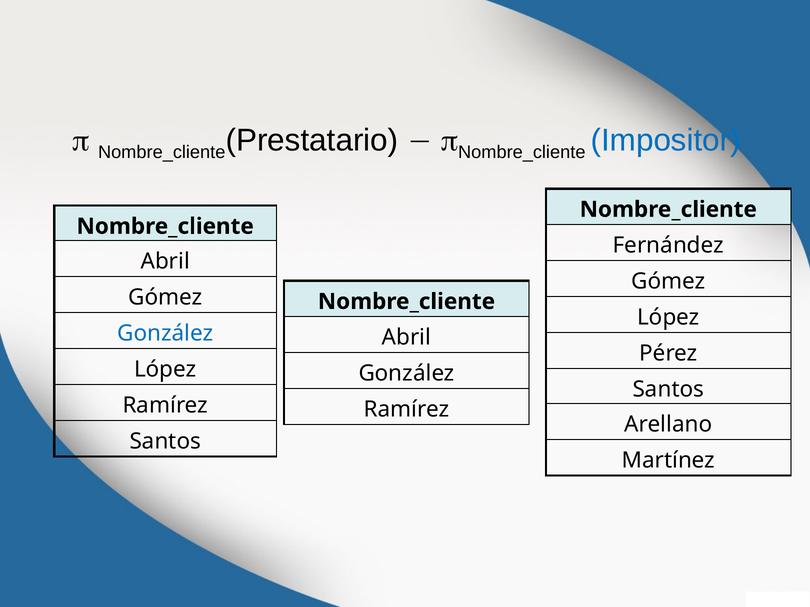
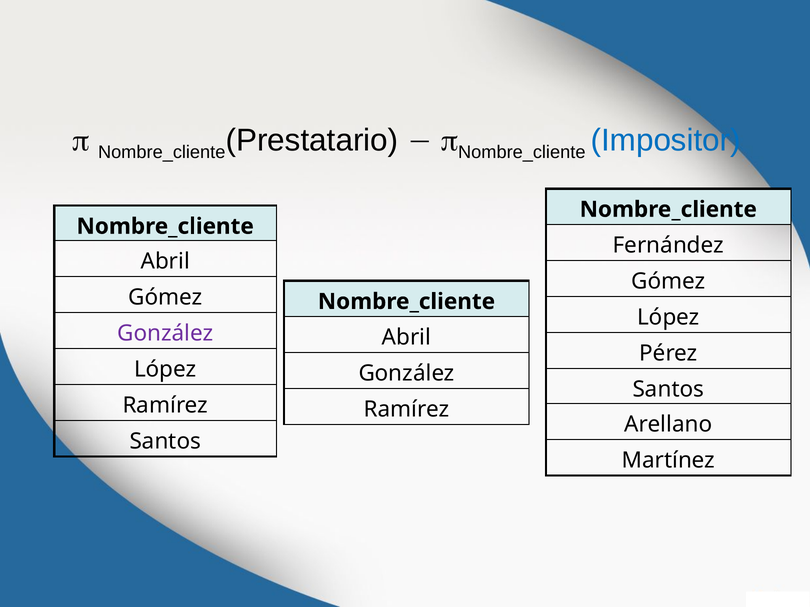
González colour: blue -> purple (165, 334)
